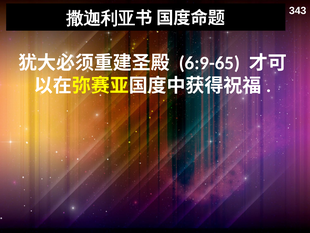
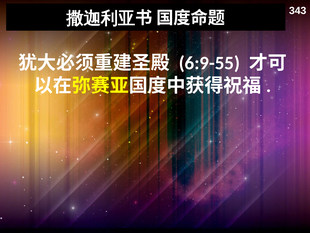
6:9-65: 6:9-65 -> 6:9-55 (209, 63)
